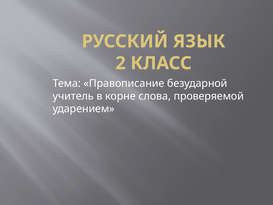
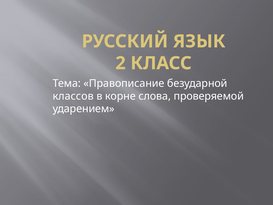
учитель: учитель -> классов (73, 96)
